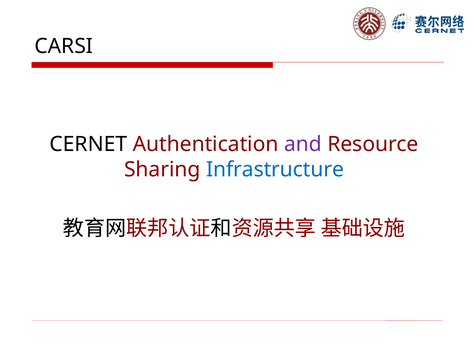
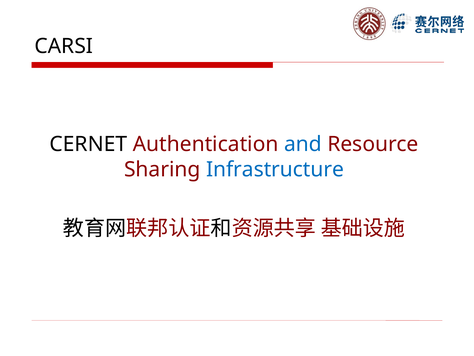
and colour: purple -> blue (303, 144)
